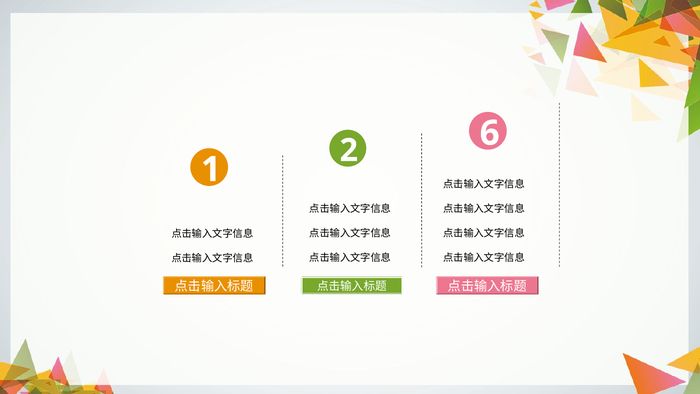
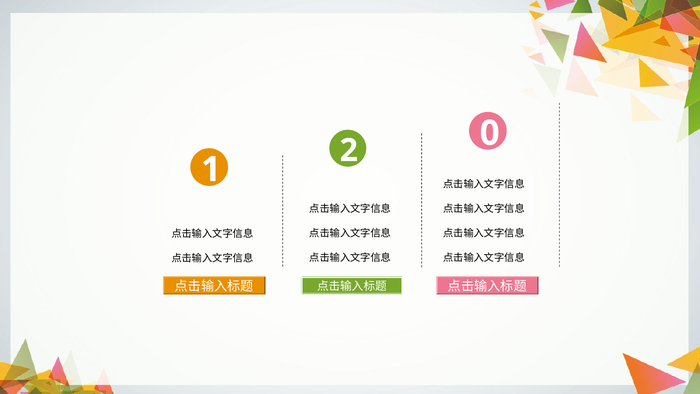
6: 6 -> 0 (490, 133)
